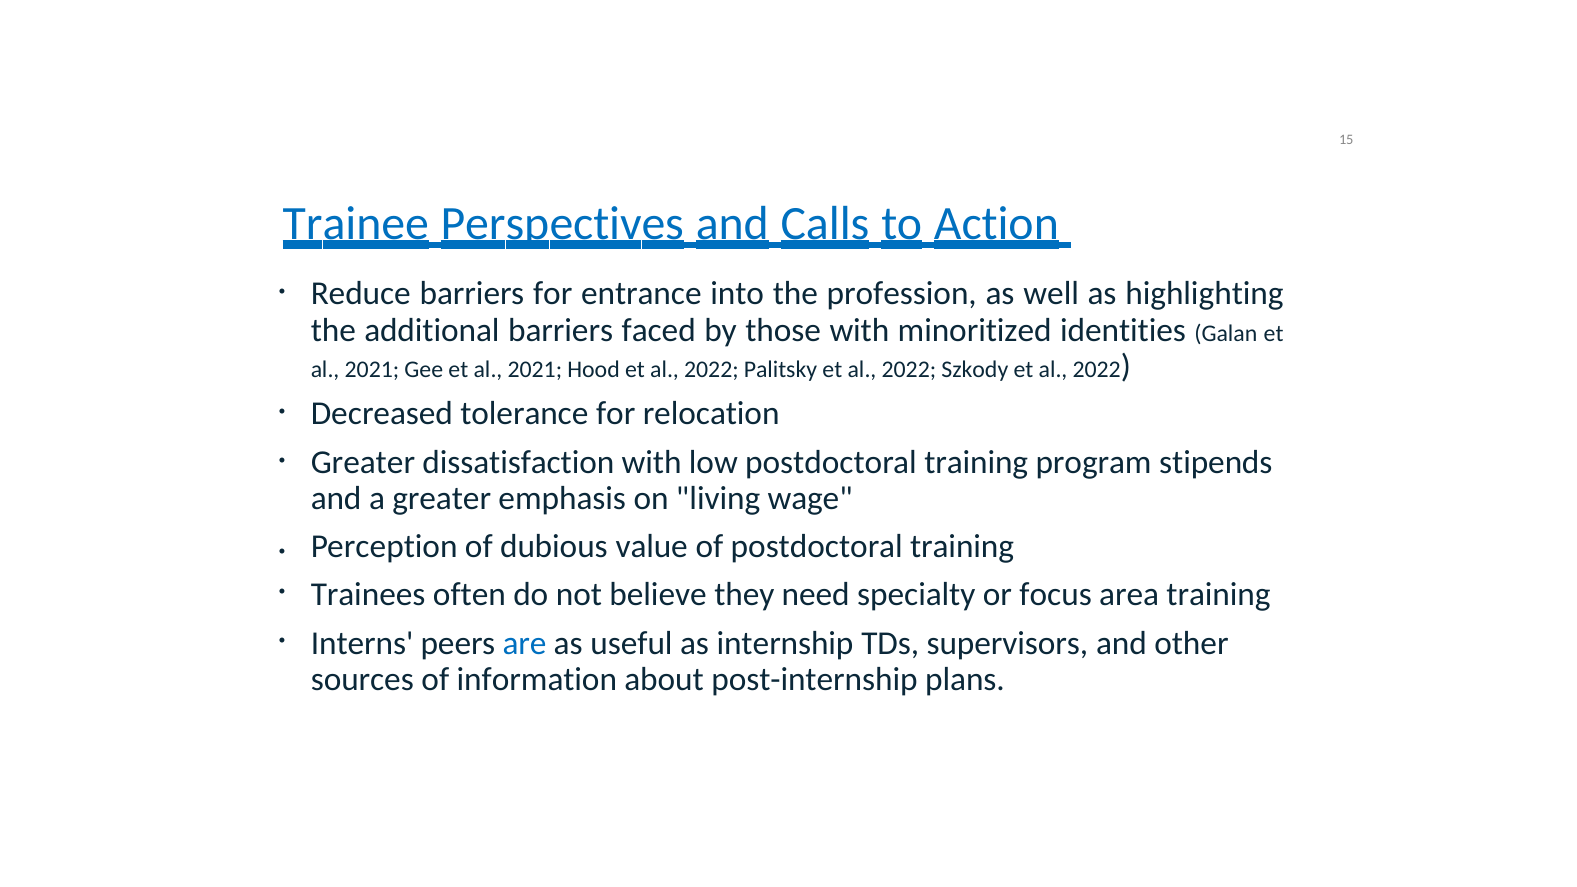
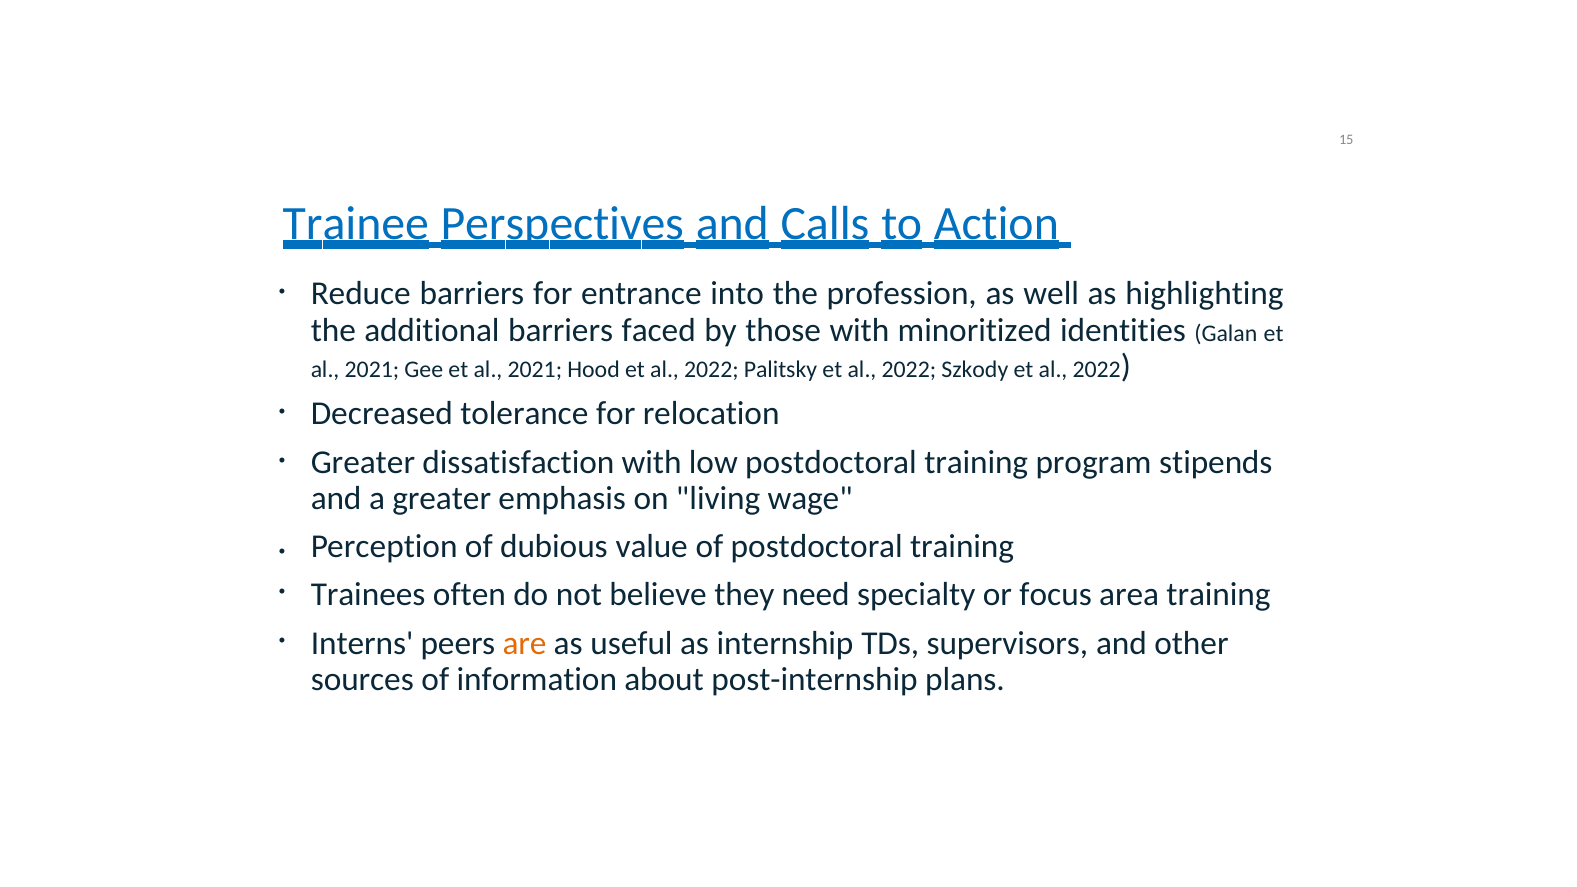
are colour: blue -> orange (525, 643)
